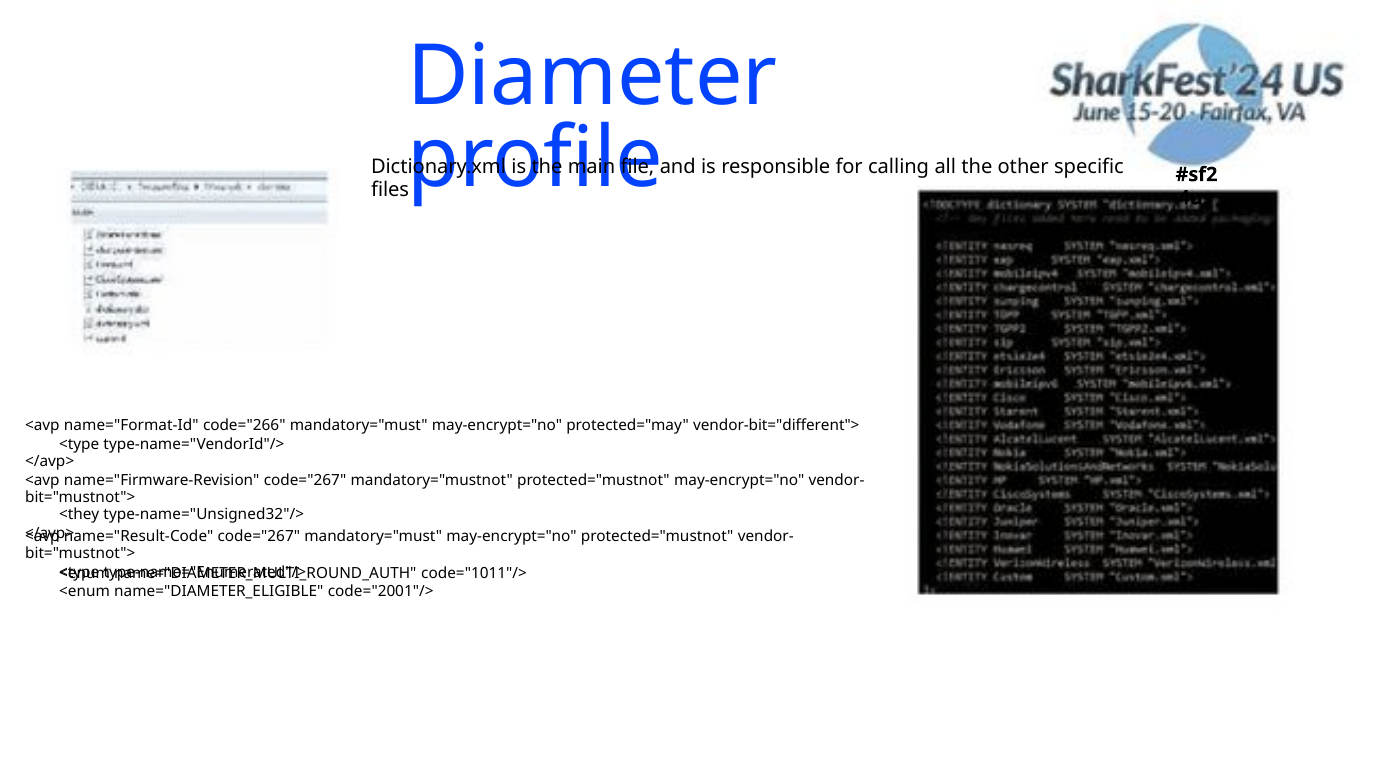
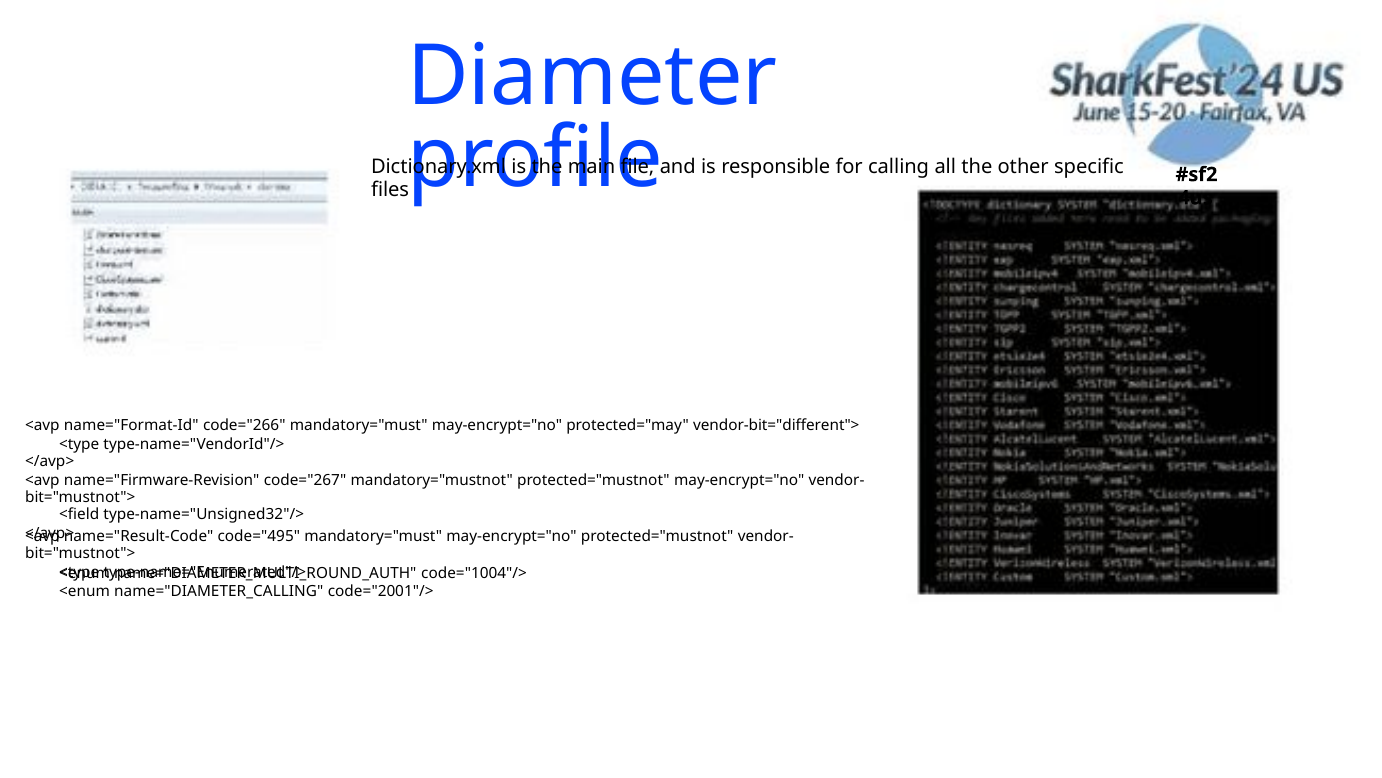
<they: <they -> <field (79, 514)
name="Result-Code code="267: code="267 -> code="495 (259, 536)
code="1011"/>: code="1011"/> -> code="1004"/> (474, 573)
name="DIAMETER_ELIGIBLE: name="DIAMETER_ELIGIBLE -> name="DIAMETER_CALLING (219, 591)
